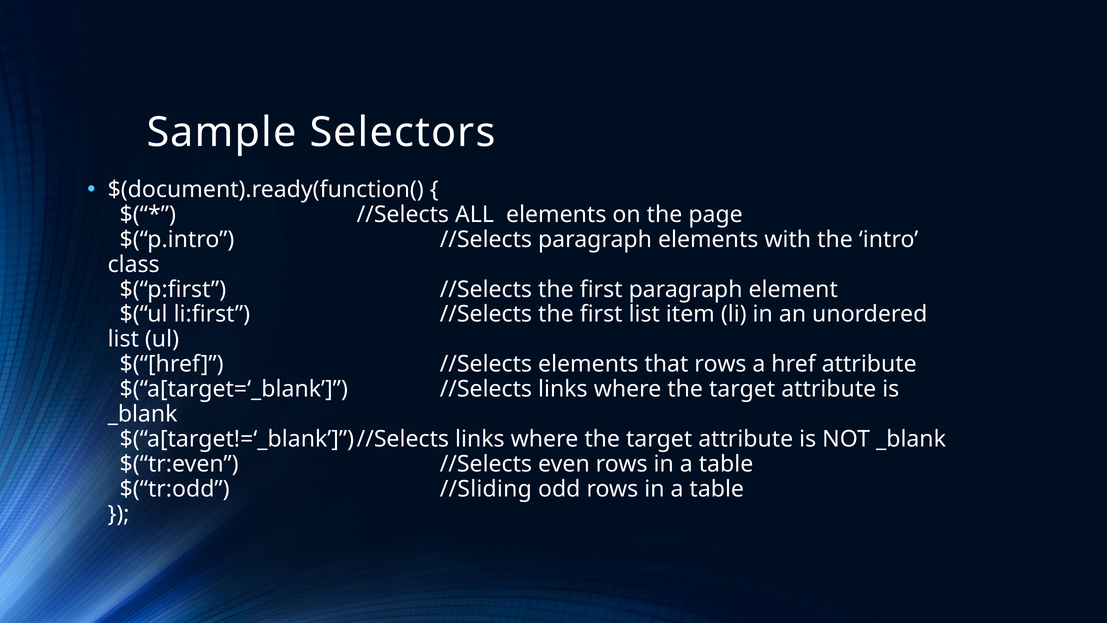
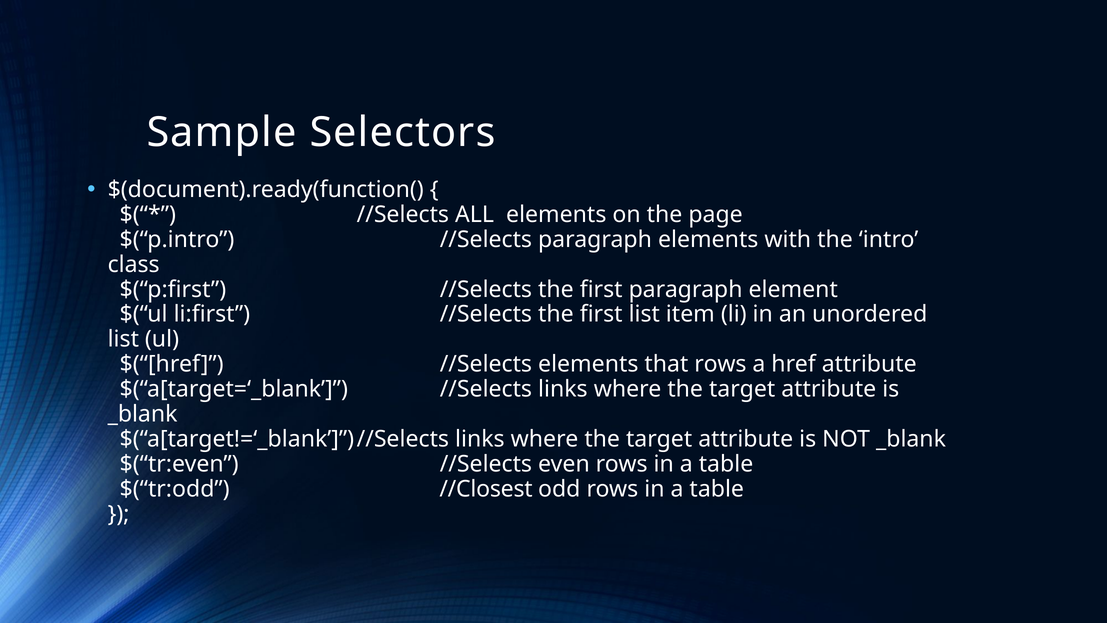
//Sliding: //Sliding -> //Closest (486, 489)
